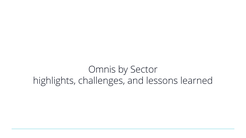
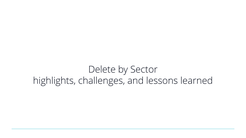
Omnis: Omnis -> Delete (102, 70)
